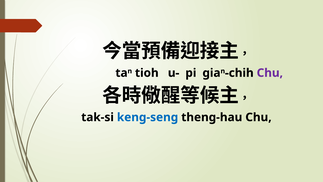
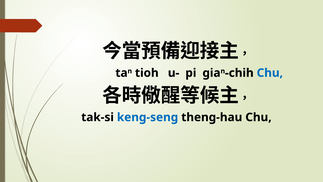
Chu colour: purple -> blue (270, 73)
